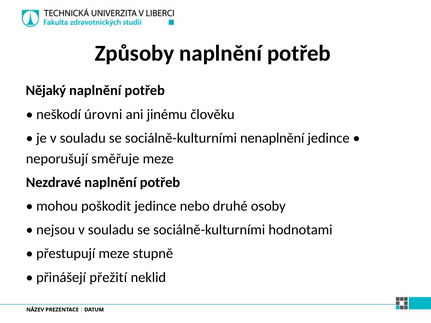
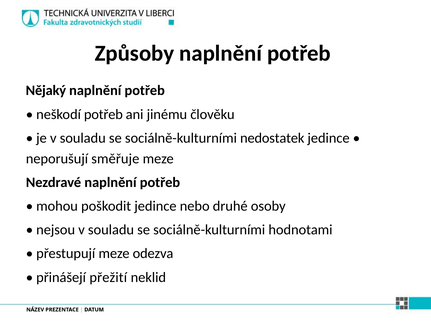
neškodí úrovni: úrovni -> potřeb (103, 114)
nenaplnění: nenaplnění -> nedostatek (272, 138)
stupně: stupně -> odezva (153, 254)
